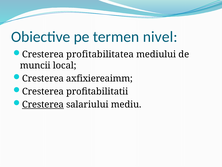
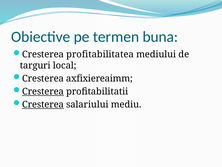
nivel: nivel -> buna (160, 37)
muncii: muncii -> targuri (35, 65)
Cresterea underline: none -> present (43, 91)
